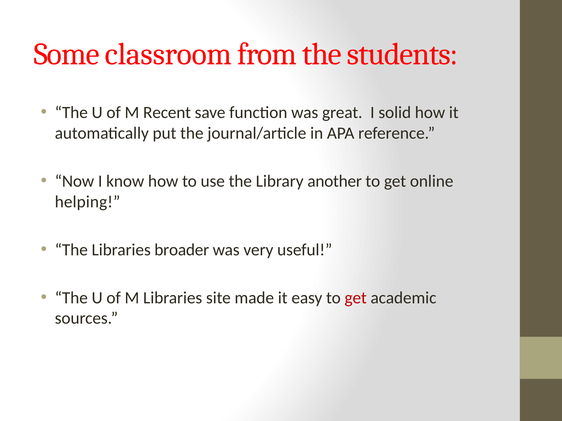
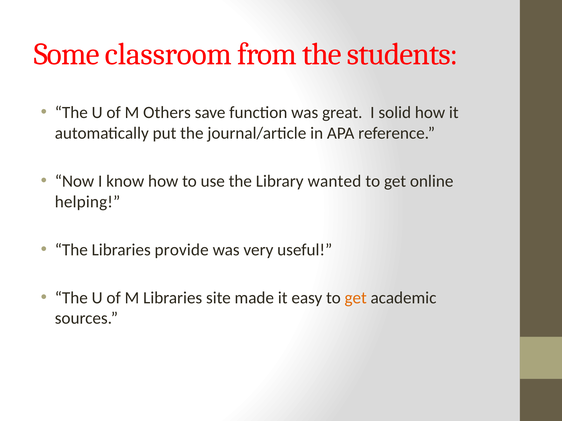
Recent: Recent -> Others (167, 113)
another: another -> wanted (334, 181)
broader: broader -> provide (182, 250)
get colour: red -> orange (356, 298)
